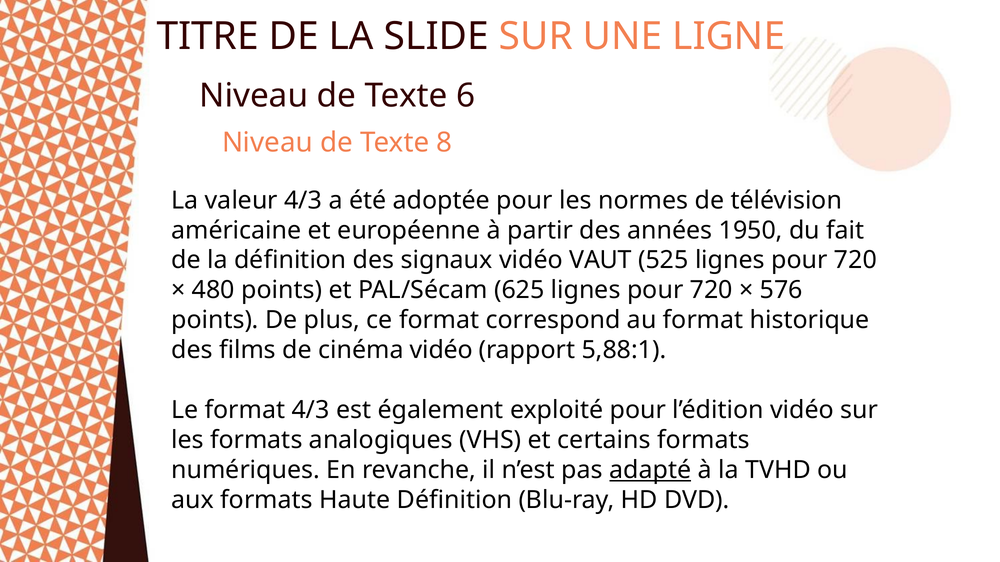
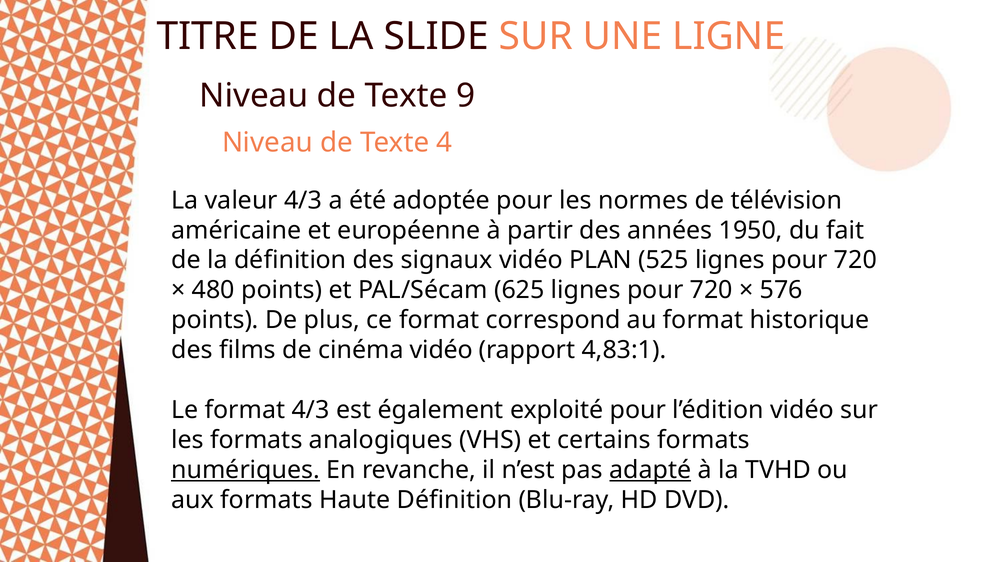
6: 6 -> 9 (466, 96)
8: 8 -> 4 (444, 143)
VAUT: VAUT -> PLAN (601, 260)
5,88:1: 5,88:1 -> 4,83:1 (624, 350)
numériques underline: none -> present (246, 470)
